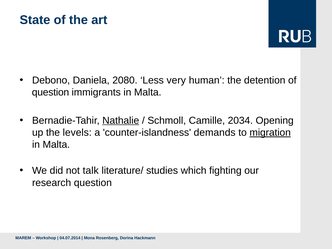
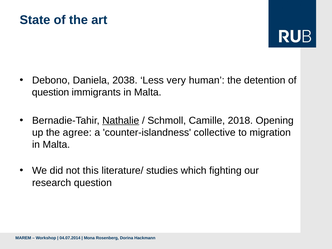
2080: 2080 -> 2038 (125, 80)
2034: 2034 -> 2018 (240, 121)
levels: levels -> agree (77, 133)
demands: demands -> collective (215, 133)
migration underline: present -> none (270, 133)
talk: talk -> this (91, 171)
